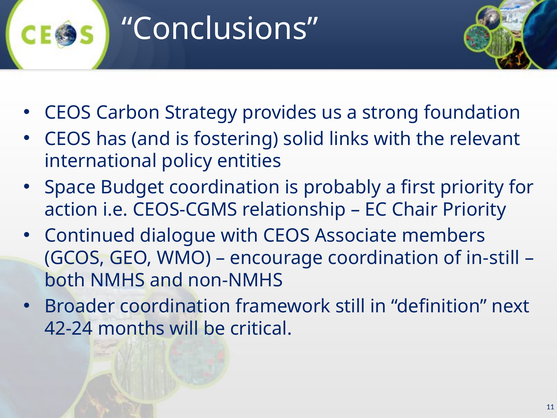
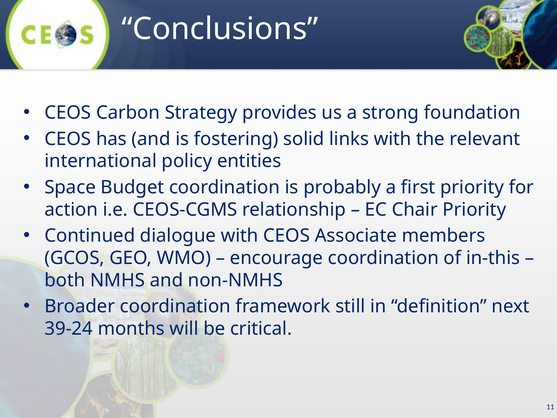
in-still: in-still -> in-this (493, 258)
42-24: 42-24 -> 39-24 (69, 329)
